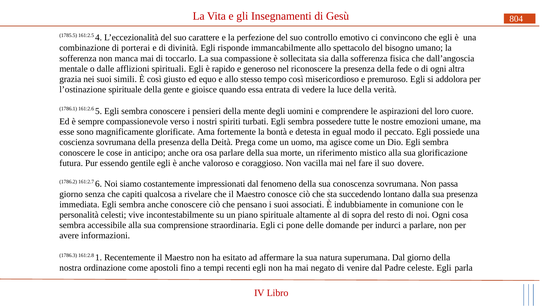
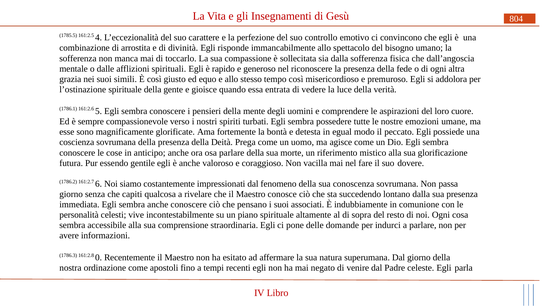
porterai: porterai -> arrostita (136, 48)
1: 1 -> 0 (99, 258)
